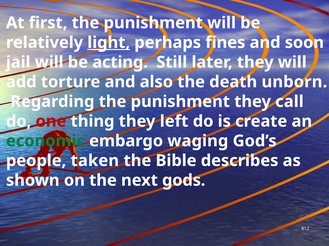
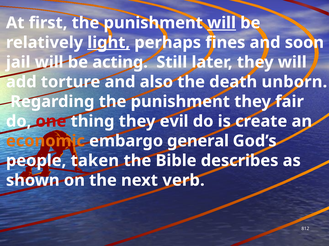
will underline: none -> present (222, 23)
call: call -> fair (290, 102)
left: left -> evil (174, 122)
economic colour: green -> orange (45, 141)
waging: waging -> general (198, 141)
gods: gods -> verb (184, 181)
